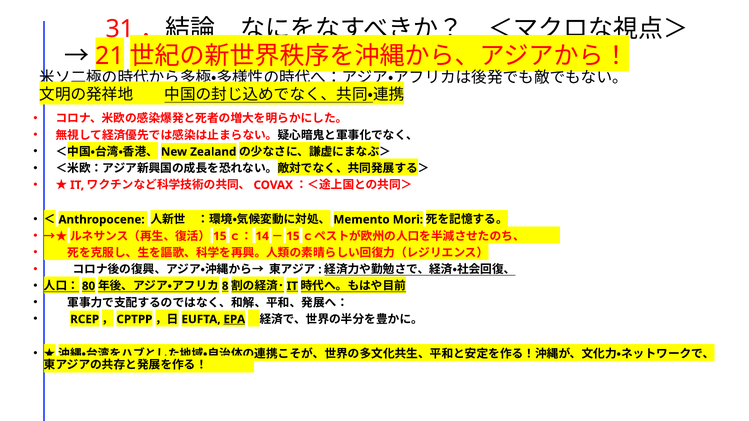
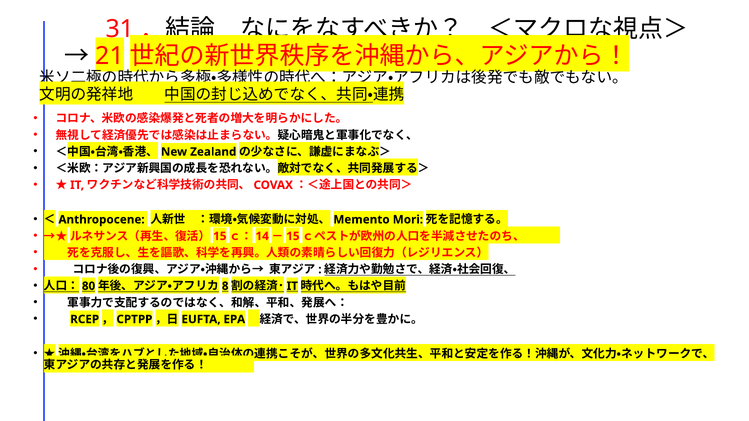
EPA underline: present -> none (234, 320)
